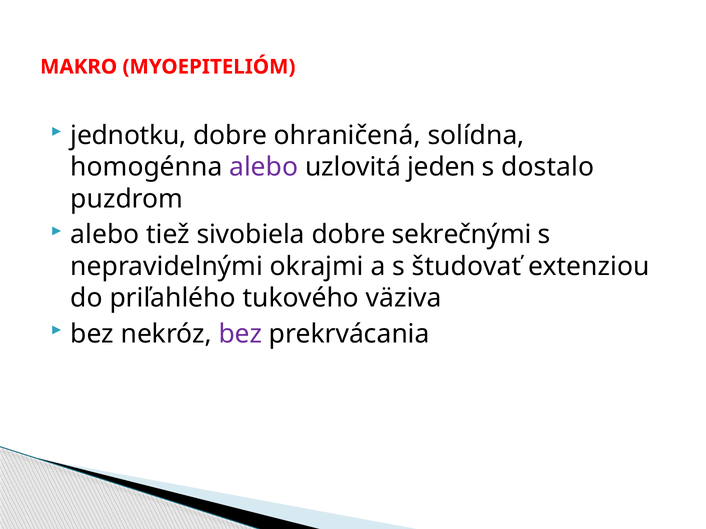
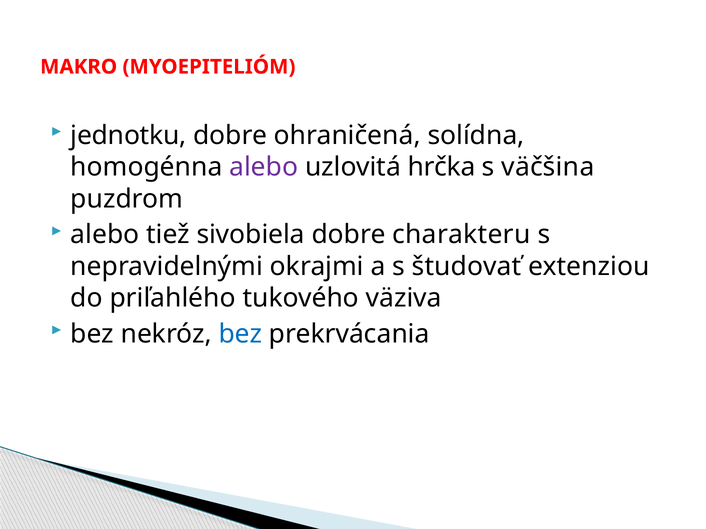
jeden: jeden -> hrčka (441, 167)
dostalo: dostalo -> väčšina (548, 167)
sekrečnými: sekrečnými -> charakteru (461, 235)
bez colour: purple -> blue (240, 334)
